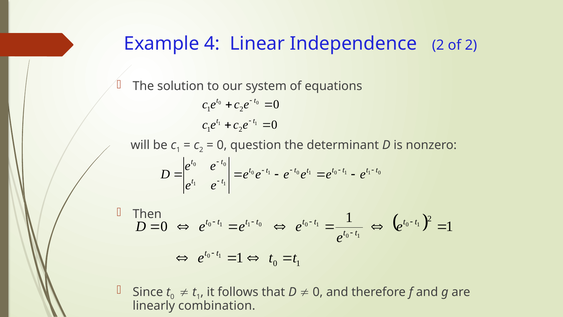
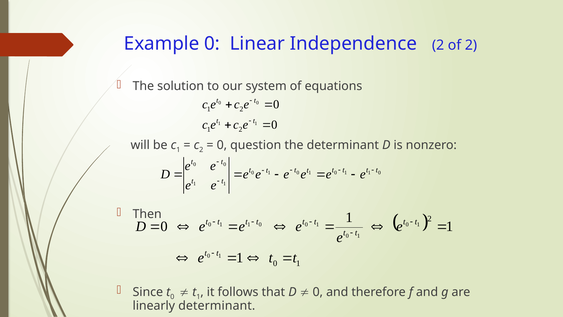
Example 4: 4 -> 0 (212, 44)
linearly combination: combination -> determinant (217, 306)
